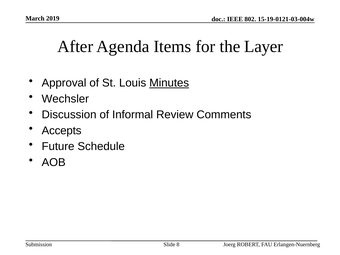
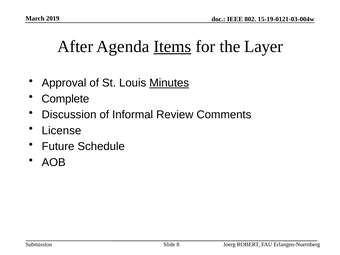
Items underline: none -> present (172, 47)
Wechsler: Wechsler -> Complete (65, 99)
Accepts: Accepts -> License (61, 131)
